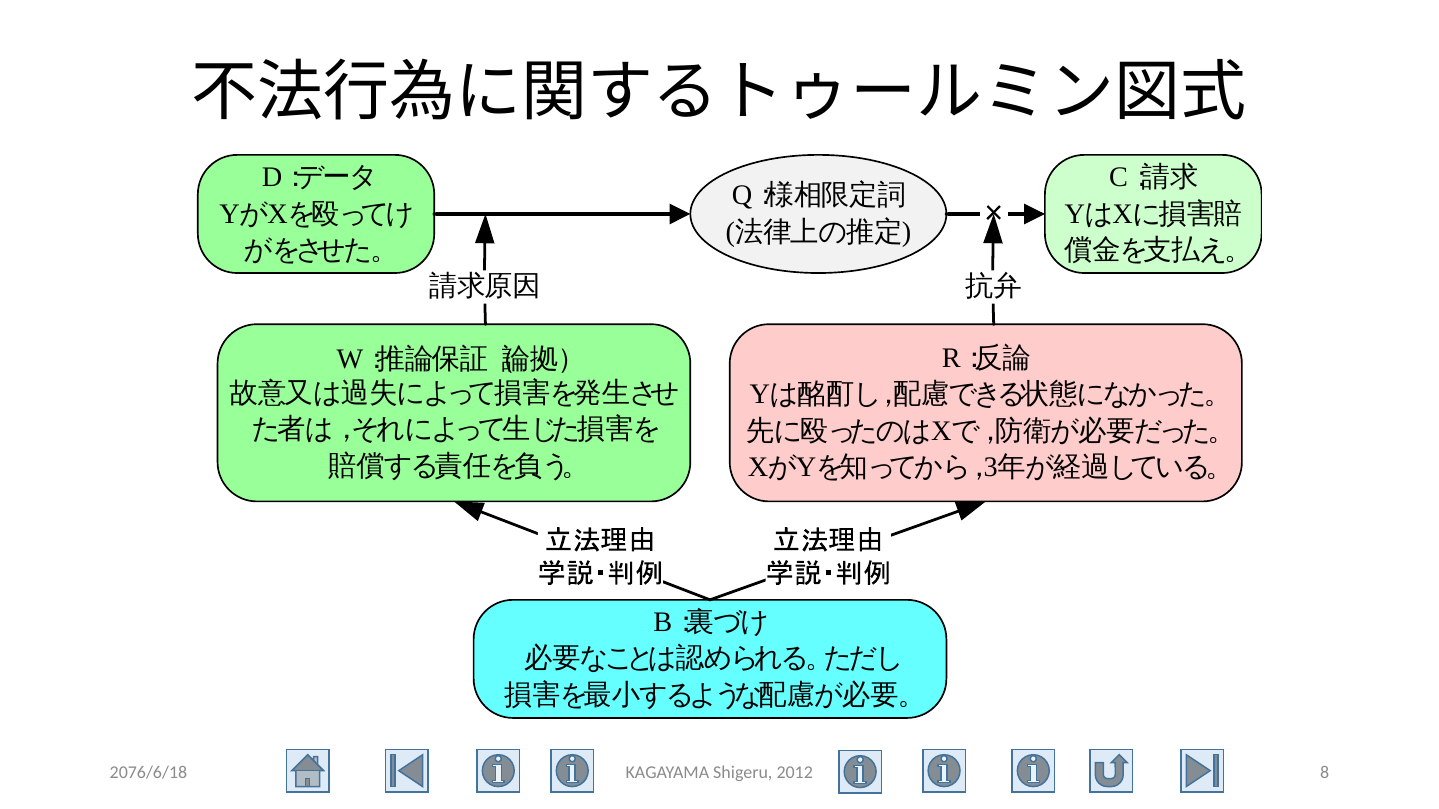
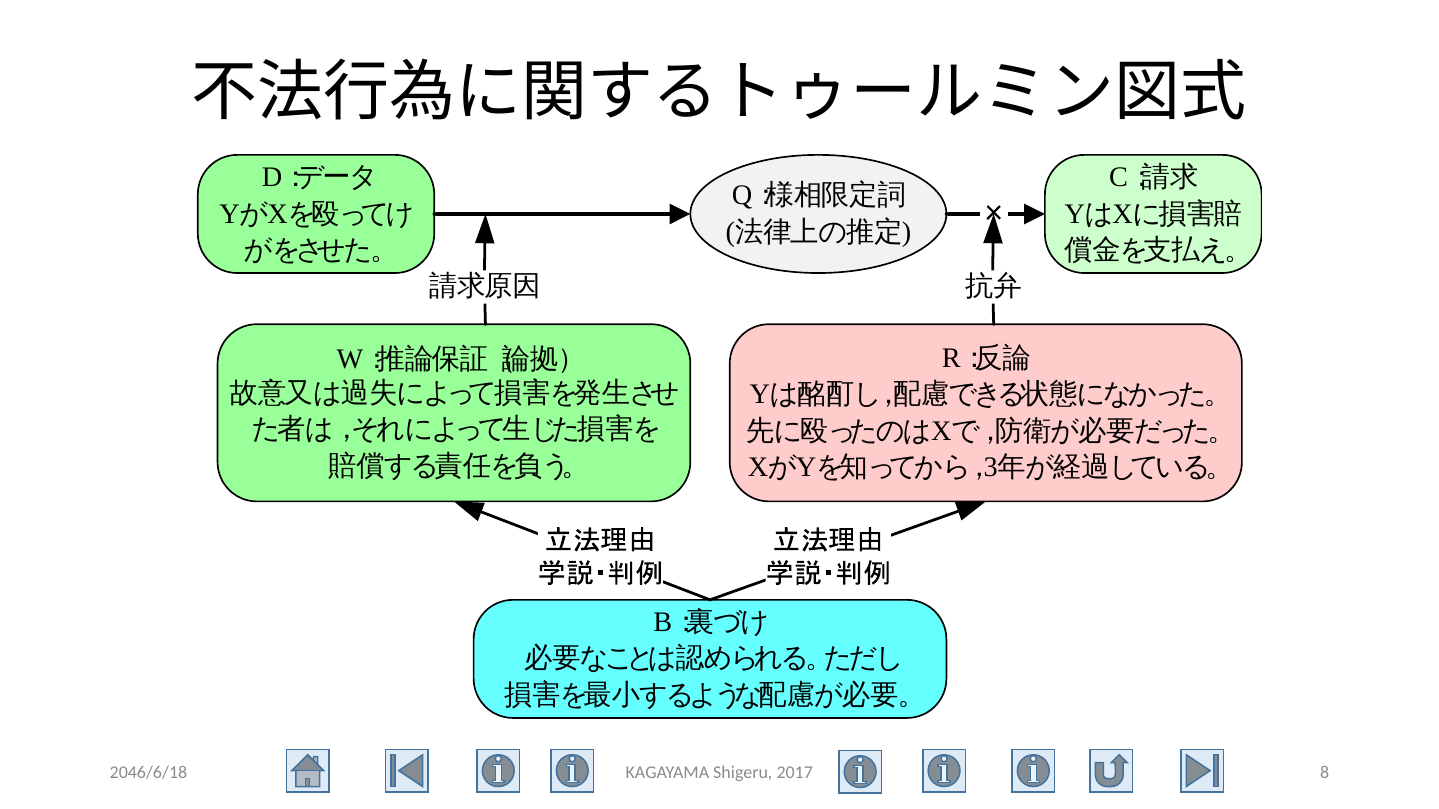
2076/6/18: 2076/6/18 -> 2046/6/18 (148, 773)
2012: 2012 -> 2017 (795, 773)
